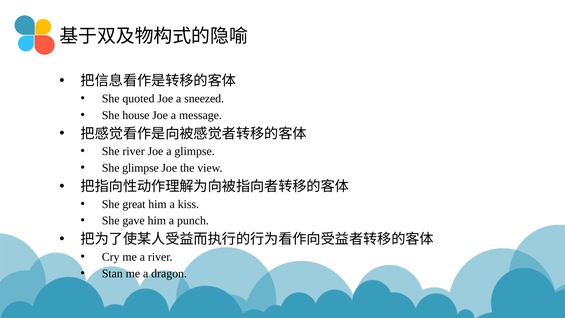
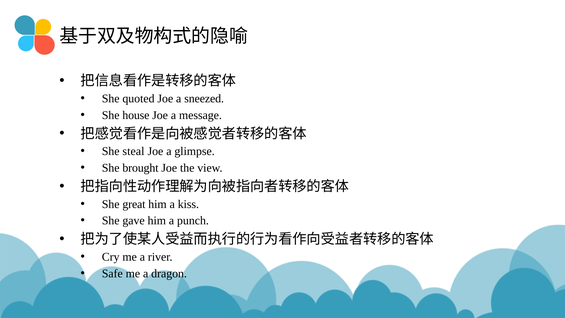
She river: river -> steal (134, 151)
She glimpse: glimpse -> brought (140, 168)
Stan: Stan -> Safe (112, 273)
